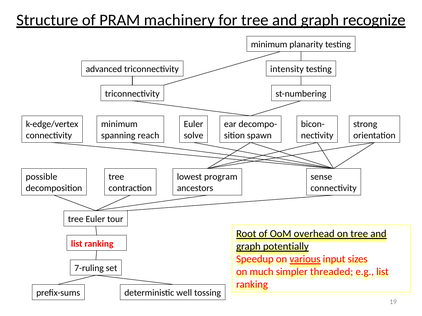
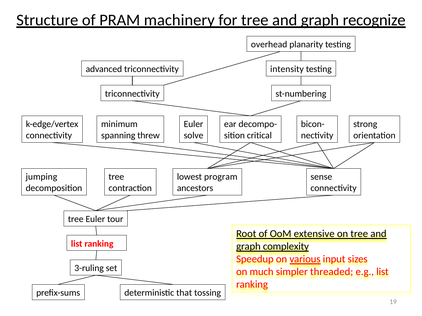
minimum: minimum -> overhead (269, 45)
reach: reach -> threw (149, 136)
spawn: spawn -> critical (259, 136)
possible: possible -> jumping (41, 177)
overhead: overhead -> extensive (314, 234)
potentially: potentially -> complexity (286, 247)
7-ruling: 7-ruling -> 3-ruling (89, 269)
well: well -> that (184, 293)
